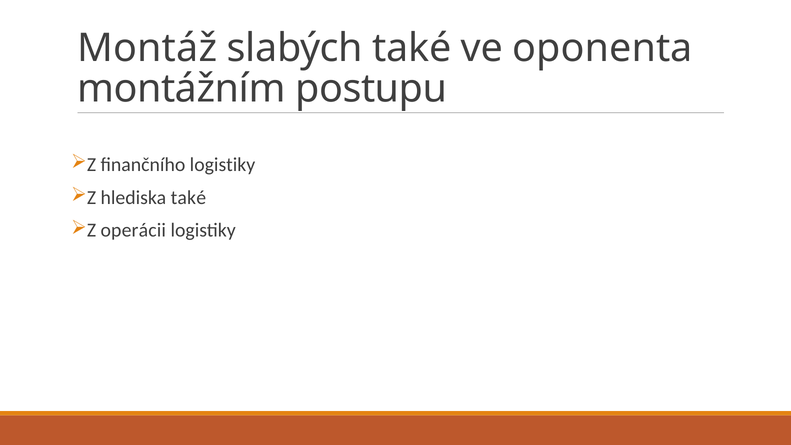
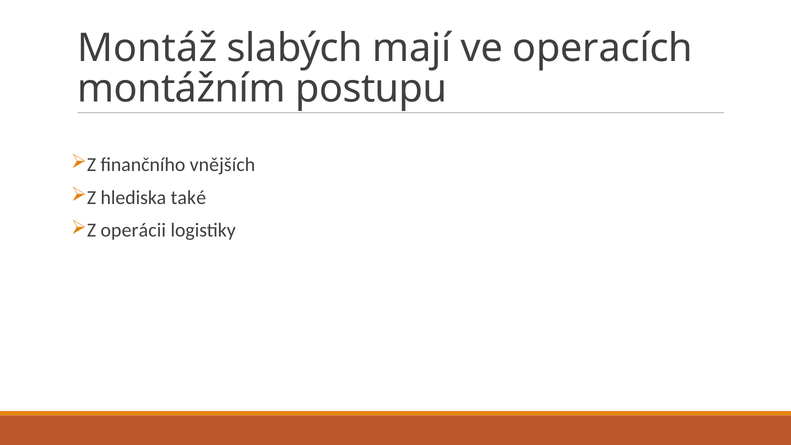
slabých také: také -> mají (412, 48)
oponenta: oponenta -> operacích (603, 48)
finančního logistiky: logistiky -> vnějších (222, 165)
